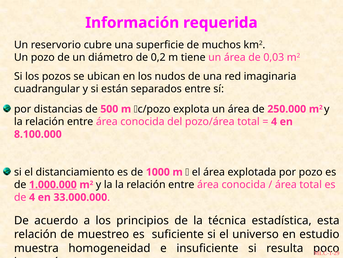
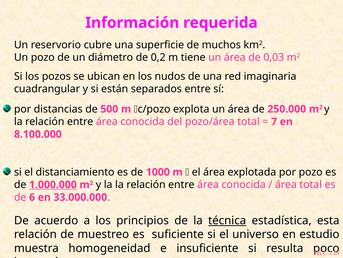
4: 4 -> 7 (274, 121)
de 4: 4 -> 6 (32, 197)
técnica underline: none -> present (227, 220)
